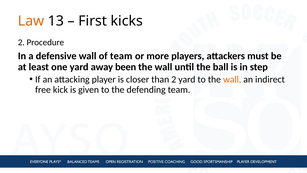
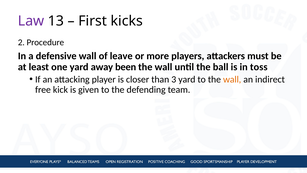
Law colour: orange -> purple (31, 21)
of team: team -> leave (121, 56)
step: step -> toss (259, 67)
than 2: 2 -> 3 (174, 79)
